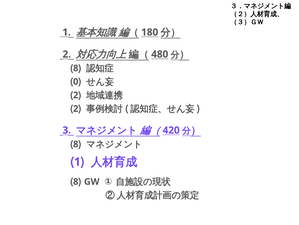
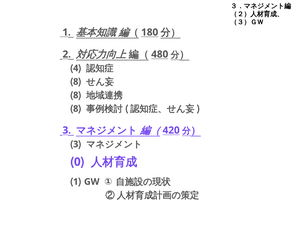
8: 8 -> 4 (76, 68)
0: 0 -> 8 (76, 81)
2: 2 -> 8 (76, 95)
2: 2 -> 8 (76, 108)
8: 8 -> 3 (76, 144)
1: 1 -> 0 (77, 161)
8: 8 -> 1 (76, 181)
